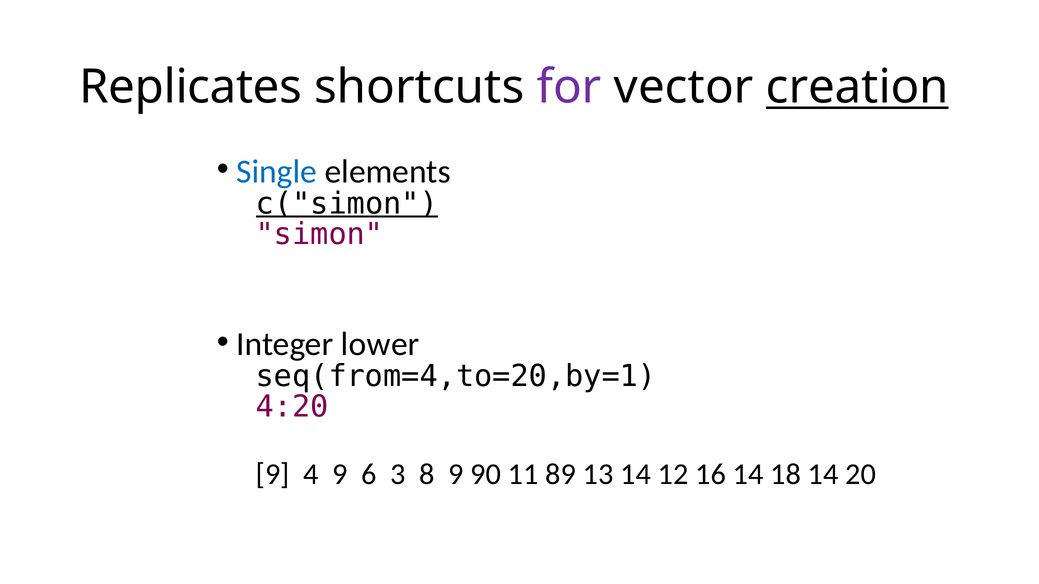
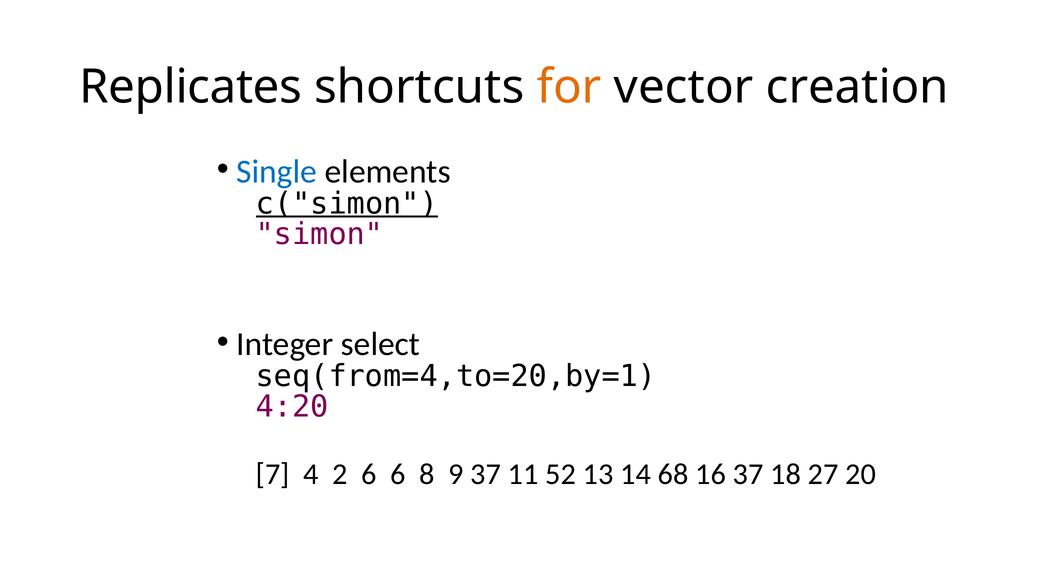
for colour: purple -> orange (569, 87)
creation underline: present -> none (857, 87)
lower: lower -> select (380, 344)
9: 9 -> 7 (273, 474)
4 9: 9 -> 2 (340, 474)
6 3: 3 -> 6 (398, 474)
9 90: 90 -> 37 (486, 474)
89: 89 -> 52 (561, 474)
12: 12 -> 68 (673, 474)
16 14: 14 -> 37 (748, 474)
18 14: 14 -> 27 (823, 474)
